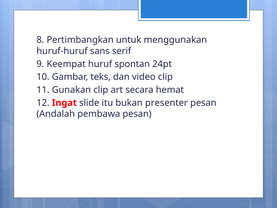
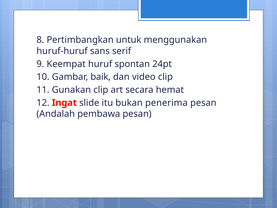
teks: teks -> baik (101, 77)
presenter: presenter -> penerima (166, 103)
